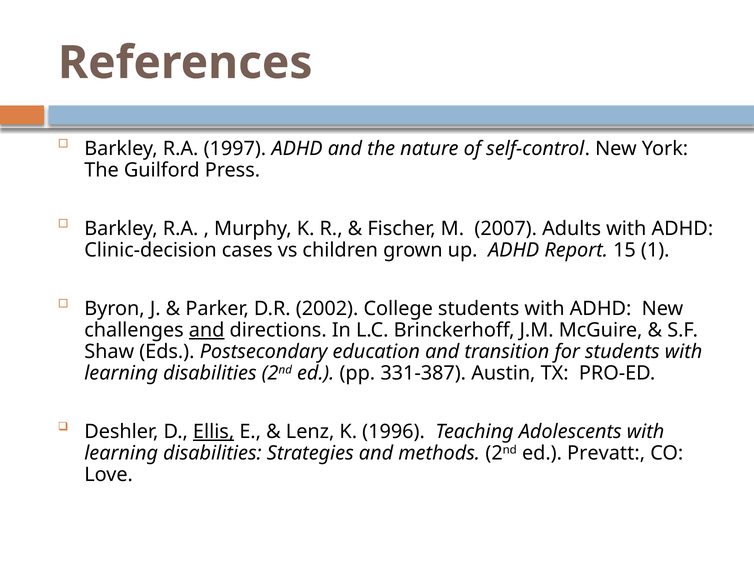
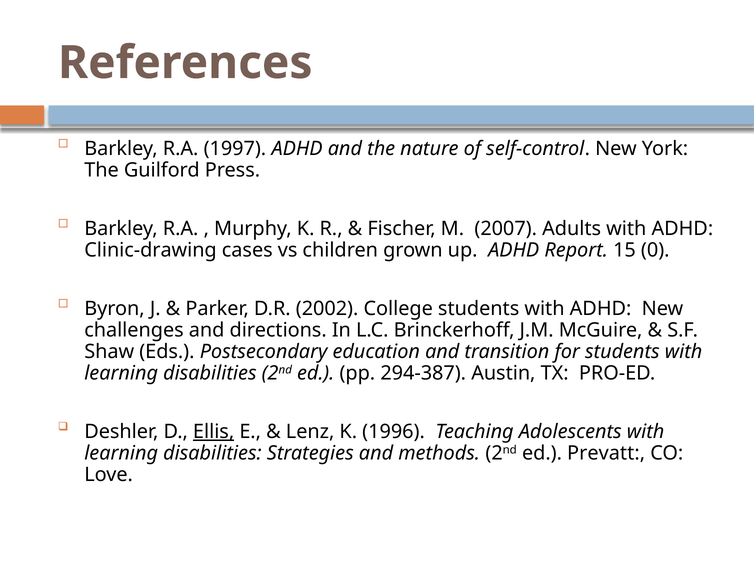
Clinic-decision: Clinic-decision -> Clinic-drawing (151, 251)
1: 1 -> 0 (655, 251)
and underline: present -> none (207, 331)
331-387: 331-387 -> 294-387 (423, 374)
